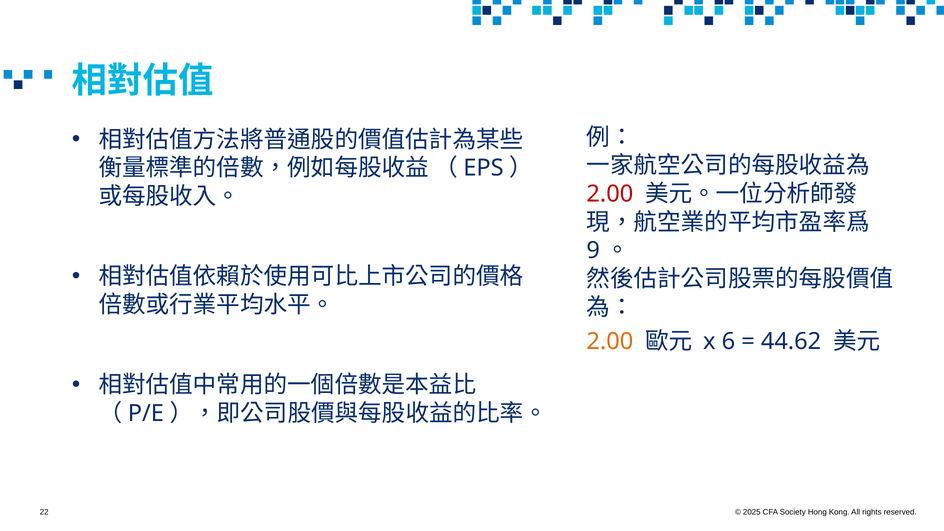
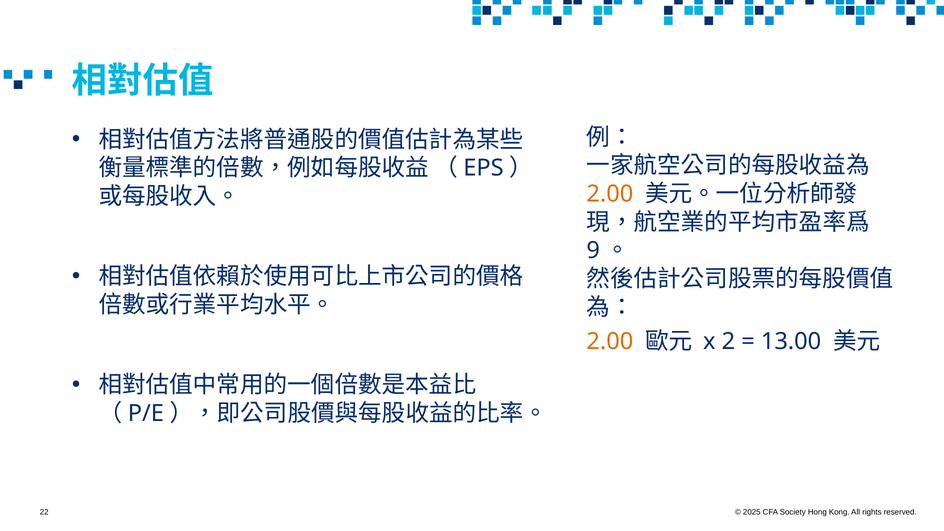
2.00 colour: red -> orange (610, 194)
6: 6 -> 2 (728, 341)
44.62: 44.62 -> 13.00 (791, 341)
